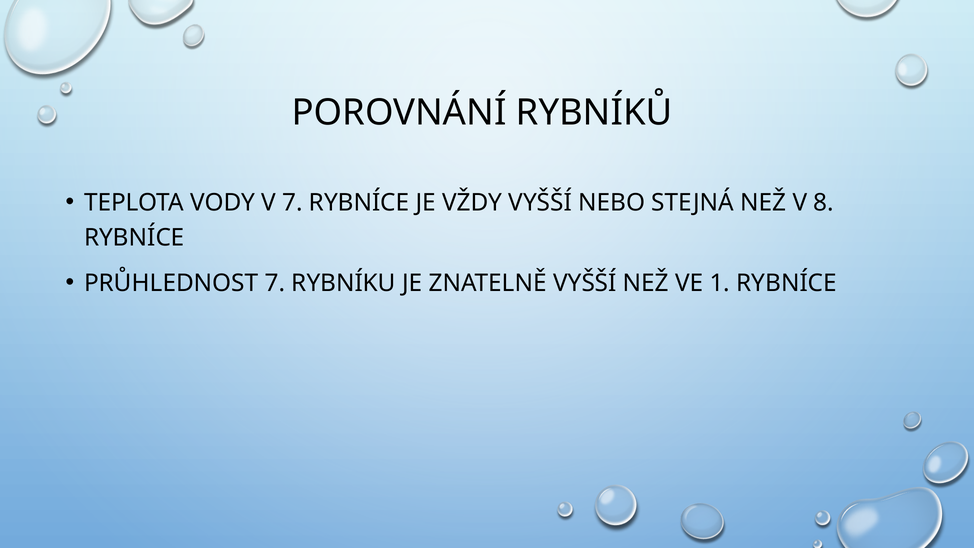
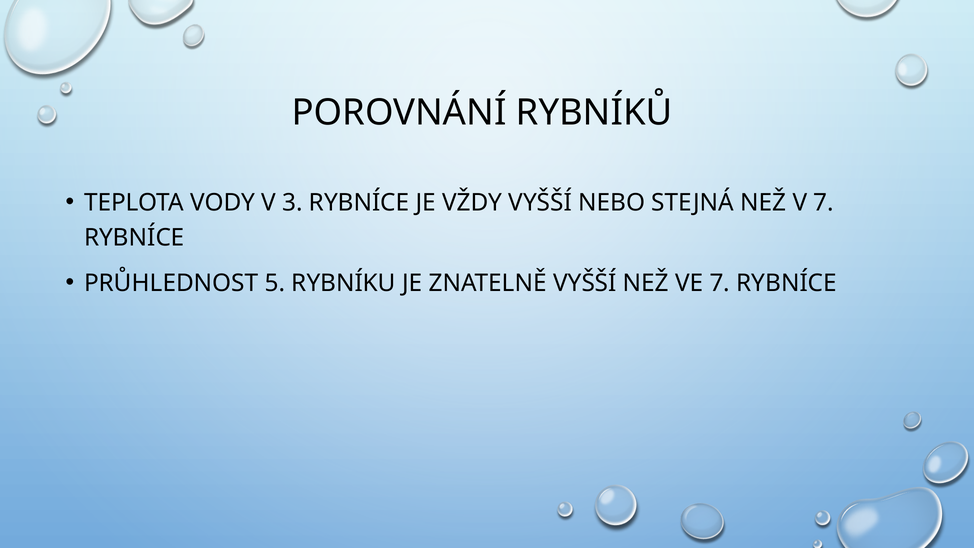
V 7: 7 -> 3 (292, 203)
V 8: 8 -> 7 (824, 203)
PRŮHLEDNOST 7: 7 -> 5 (275, 283)
VE 1: 1 -> 7 (720, 283)
